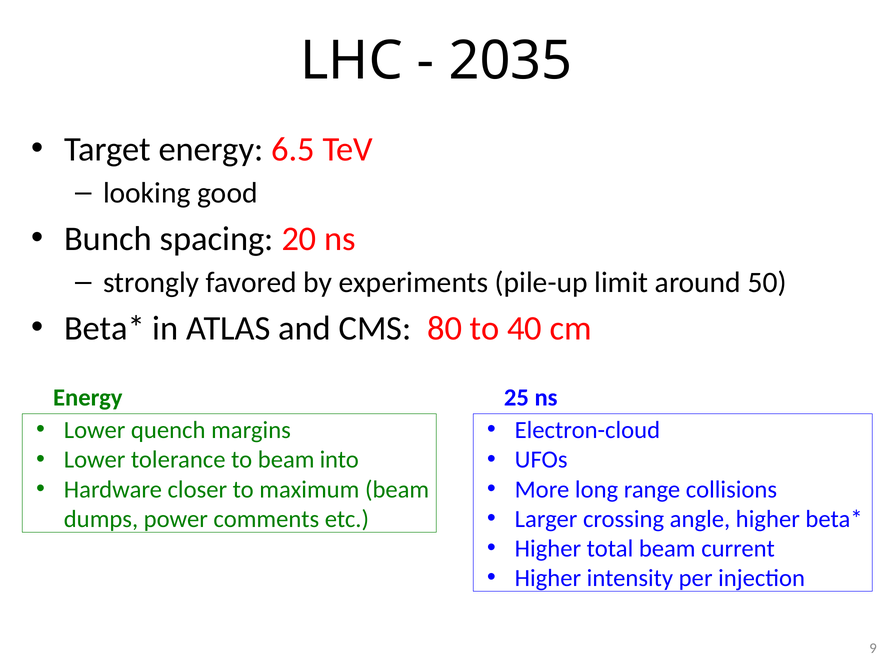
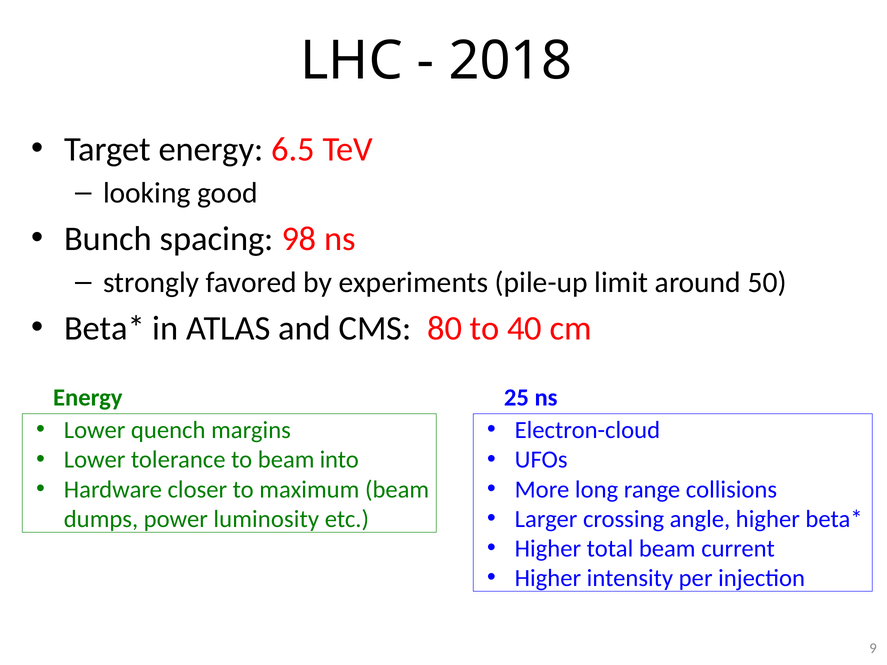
2035: 2035 -> 2018 (510, 61)
20: 20 -> 98 (299, 239)
comments: comments -> luminosity (266, 519)
